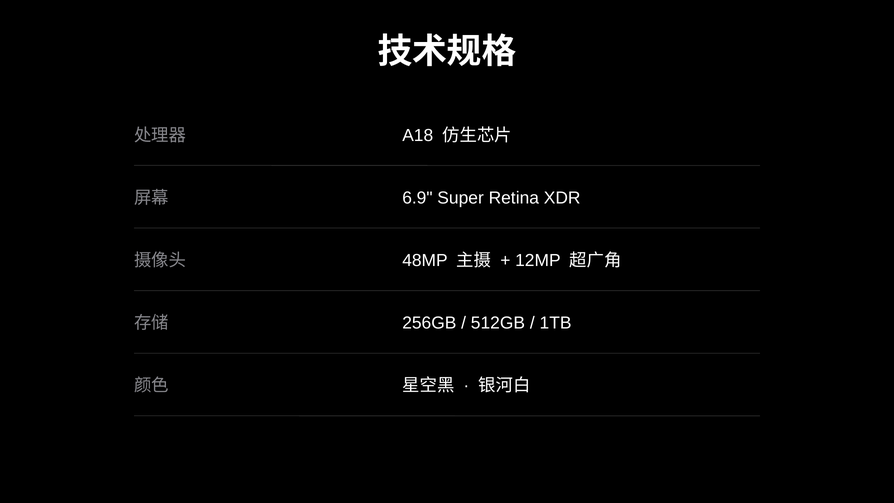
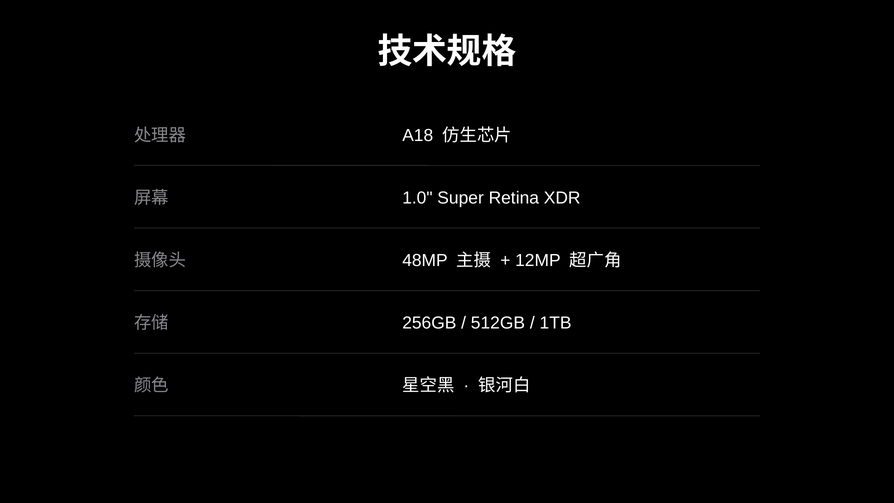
6.9: 6.9 -> 1.0 (417, 198)
